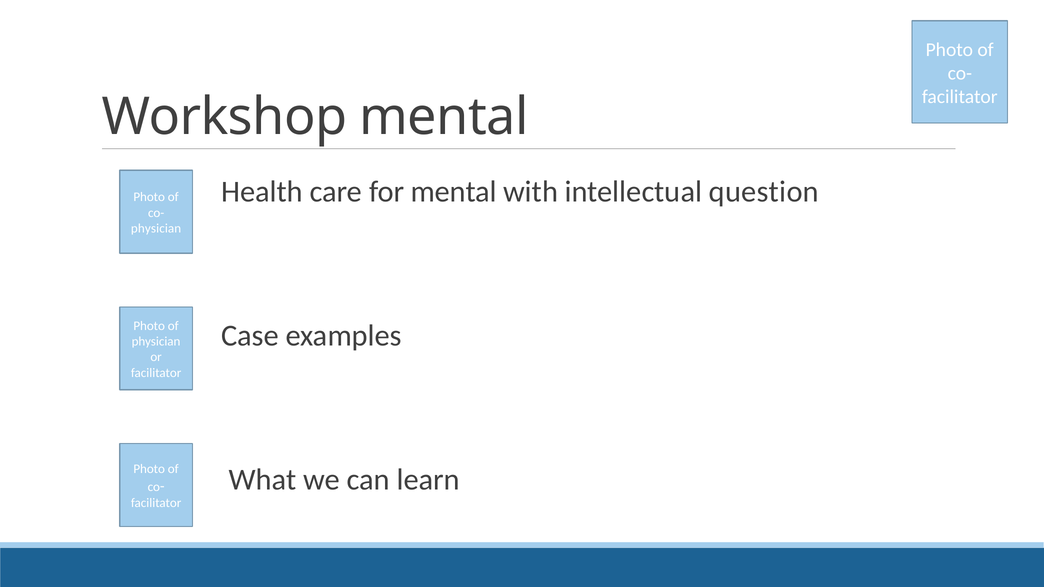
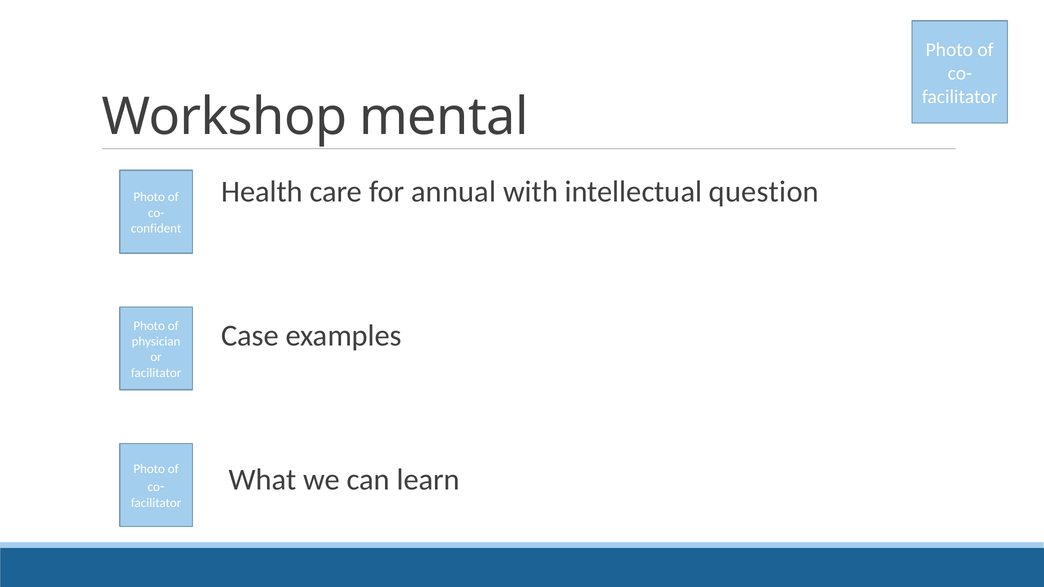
for mental: mental -> annual (454, 192)
physician: physician -> confident (156, 229)
